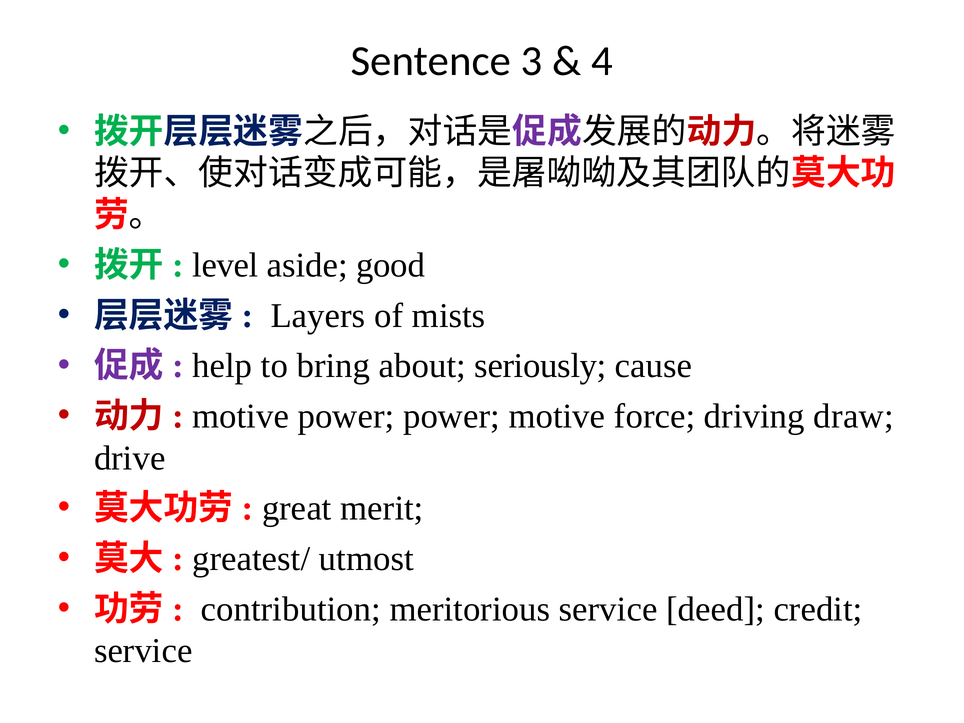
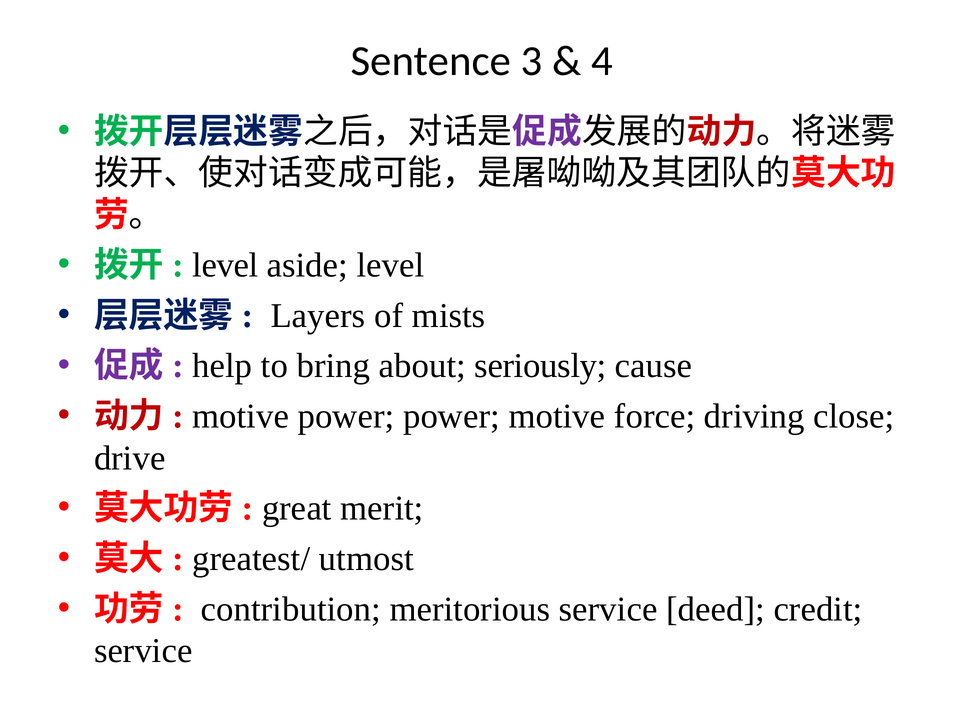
aside good: good -> level (390, 265)
draw: draw -> close (854, 416)
